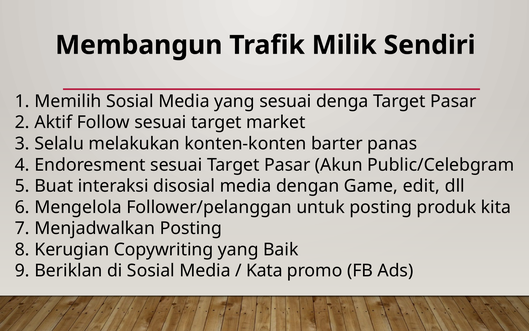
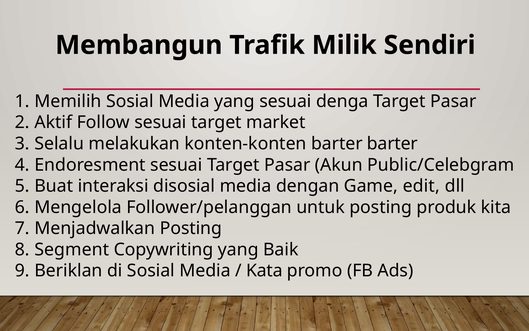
barter panas: panas -> barter (392, 144)
Kerugian: Kerugian -> Segment (72, 249)
